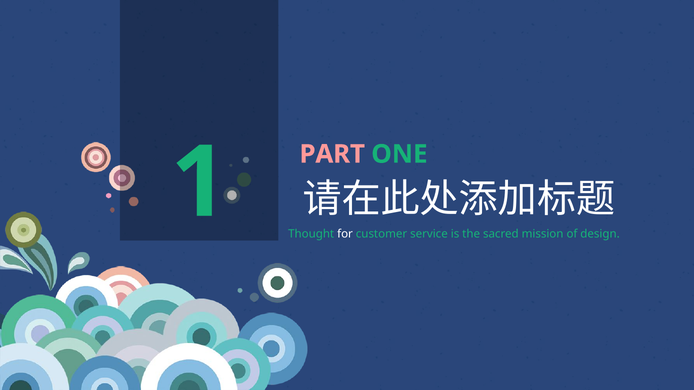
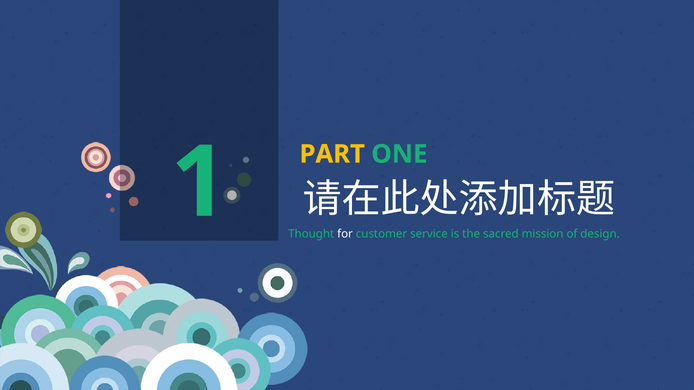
PART colour: pink -> yellow (332, 154)
